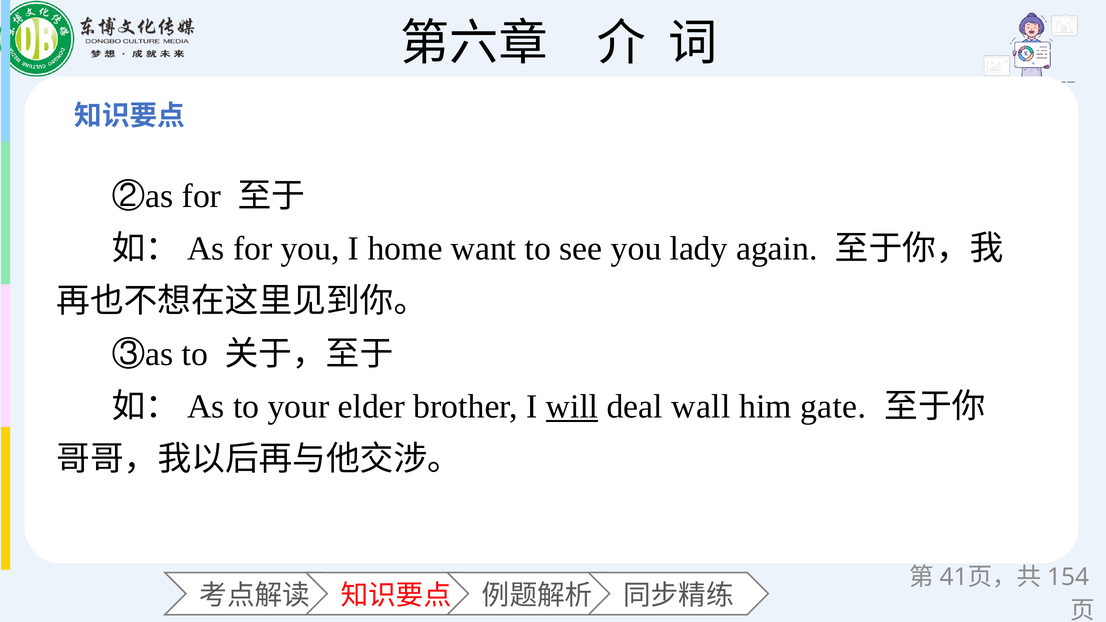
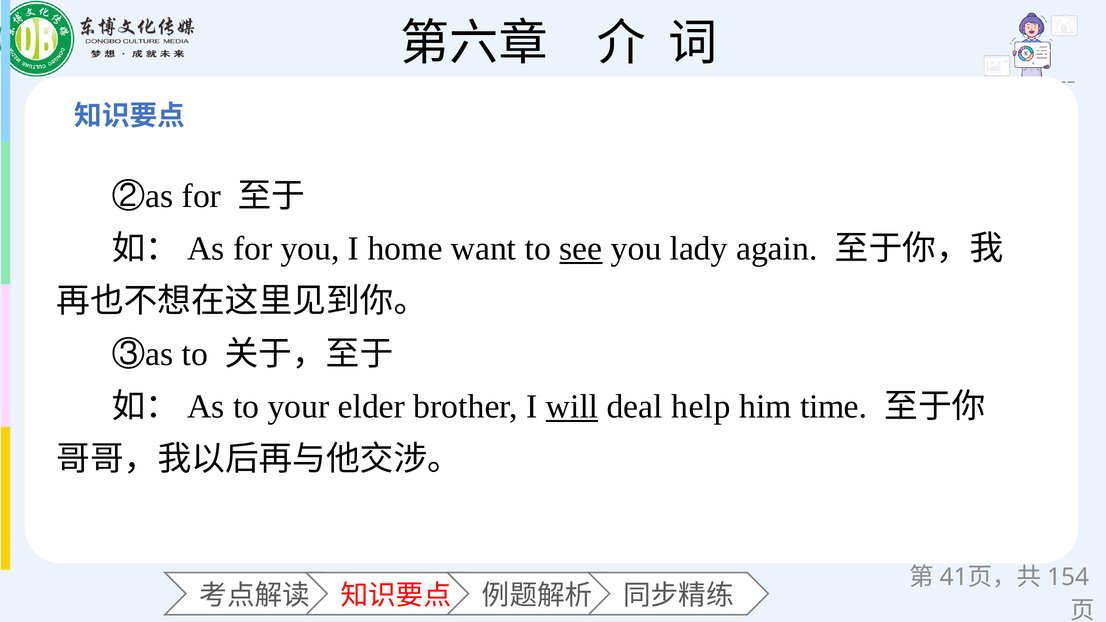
see underline: none -> present (581, 249)
wall: wall -> help (701, 407)
gate: gate -> time (834, 407)
